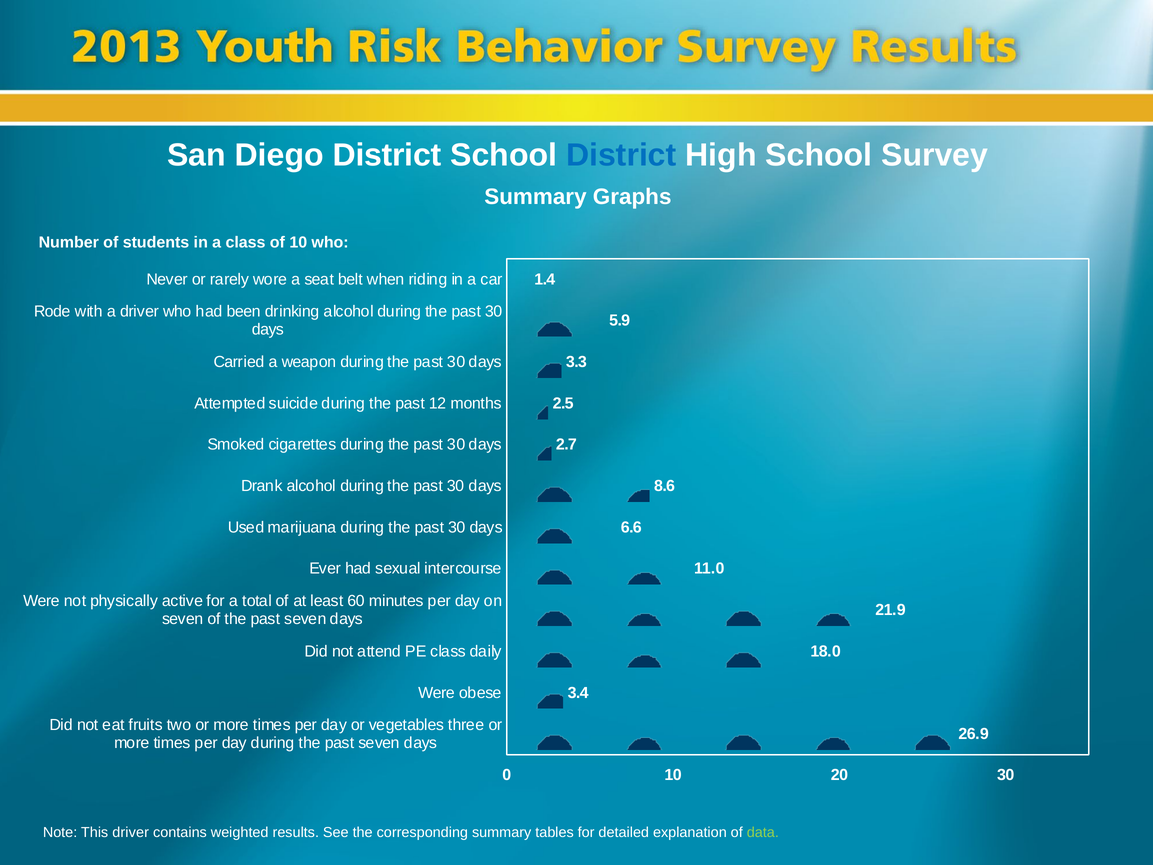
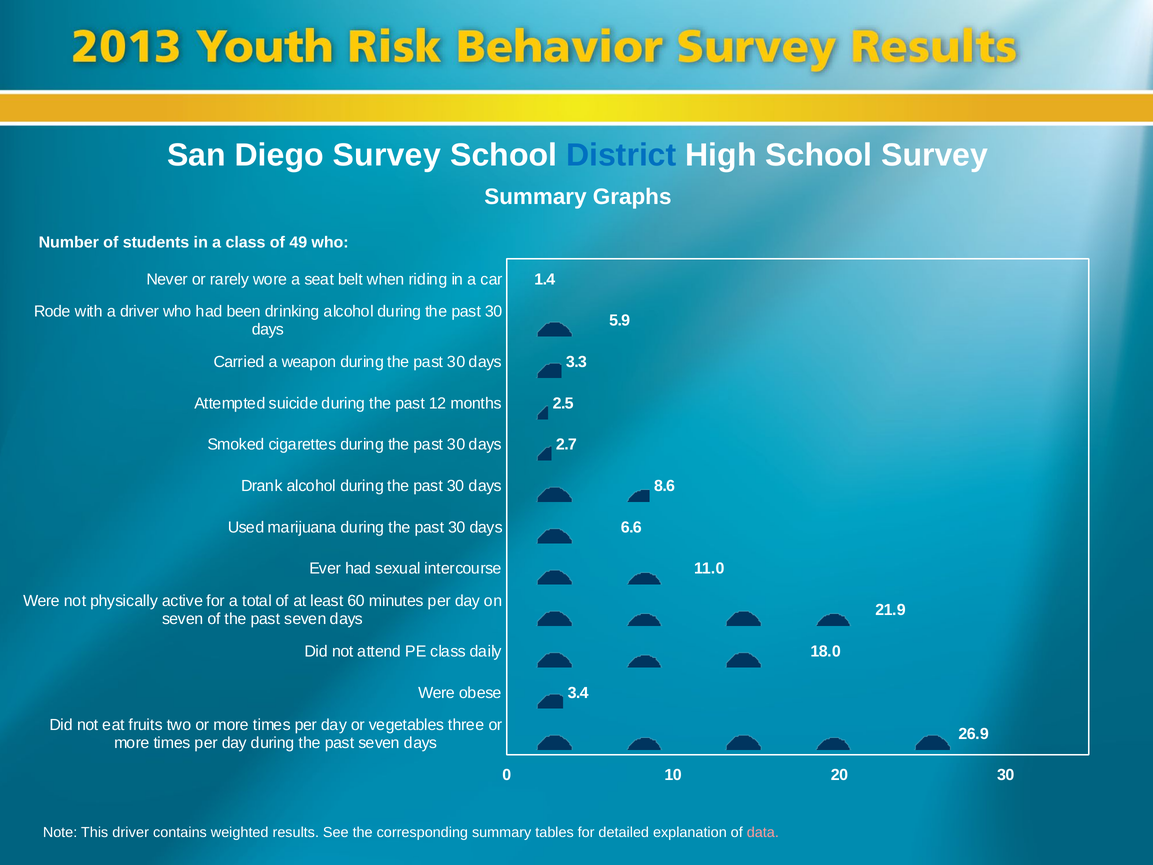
Diego District: District -> Survey (387, 155)
of 10: 10 -> 49 (298, 243)
data colour: light green -> pink (763, 832)
